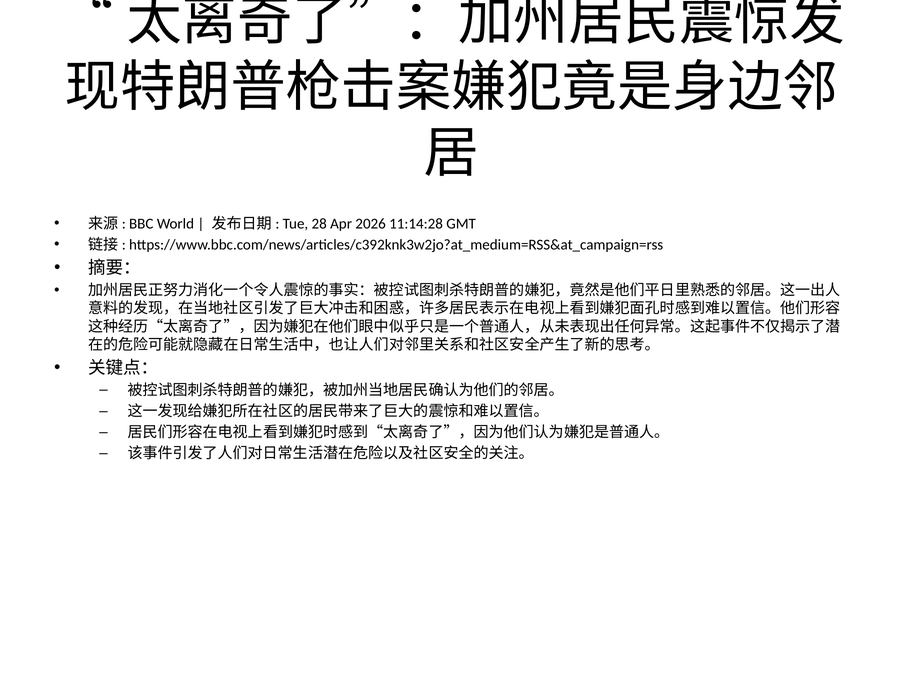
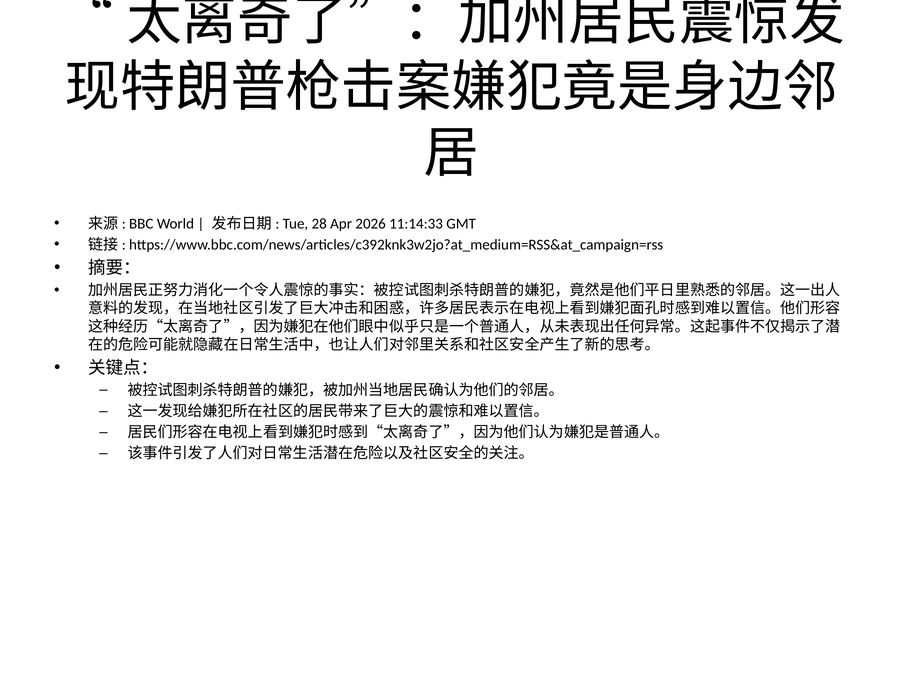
11:14:28: 11:14:28 -> 11:14:33 (416, 224)
